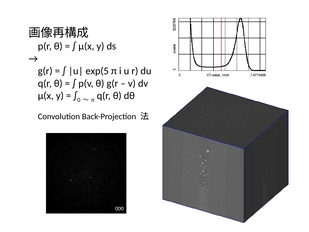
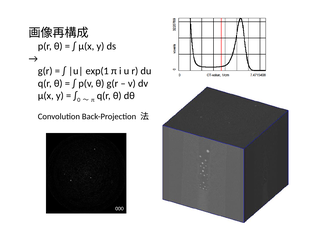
exp(5: exp(5 -> exp(1 (97, 71)
